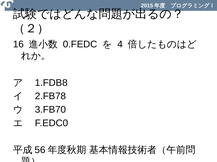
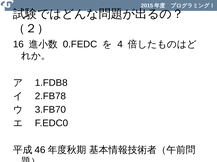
56: 56 -> 46 (40, 151)
